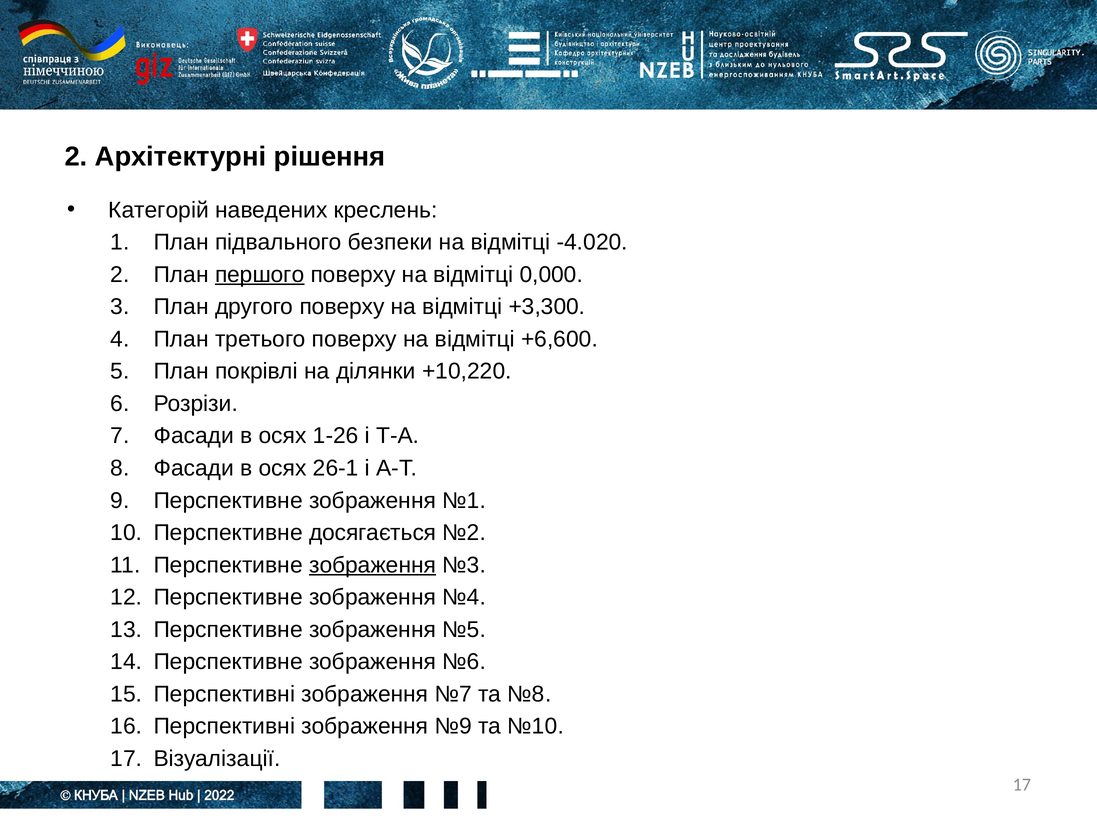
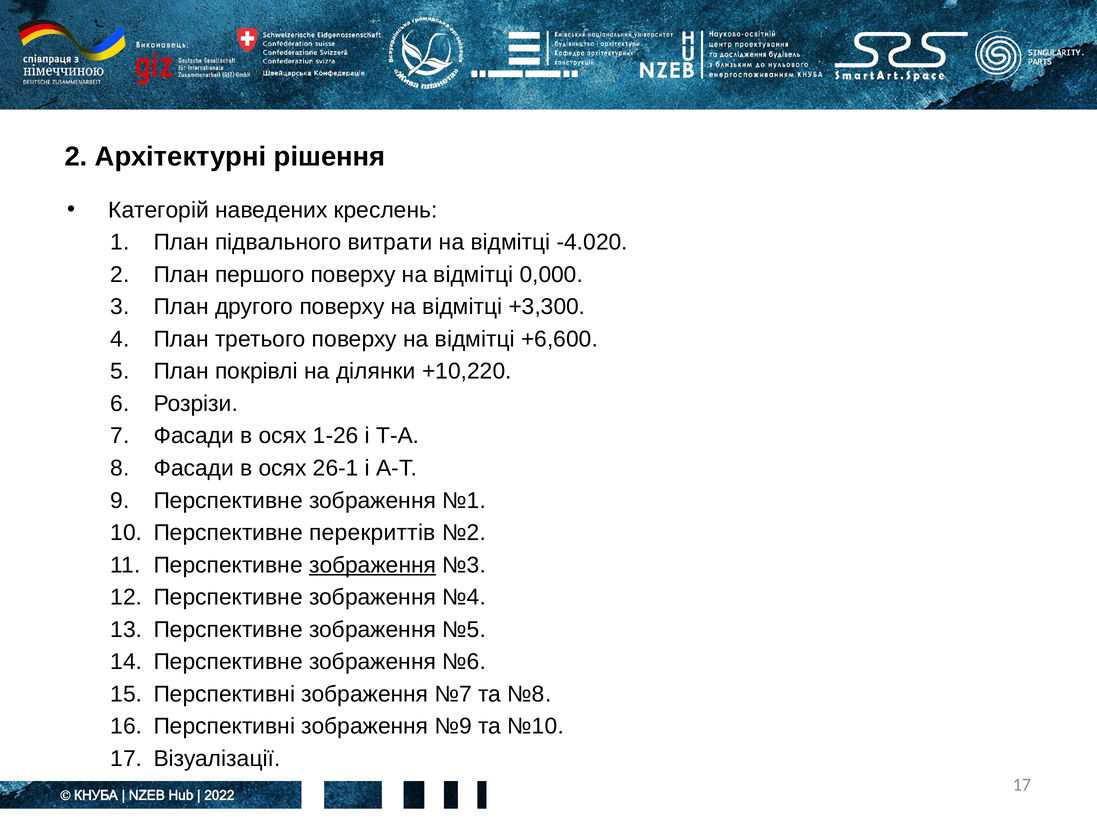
безпеки: безпеки -> витрати (390, 242)
першого underline: present -> none (260, 275)
досягається: досягається -> перекриттів (372, 533)
